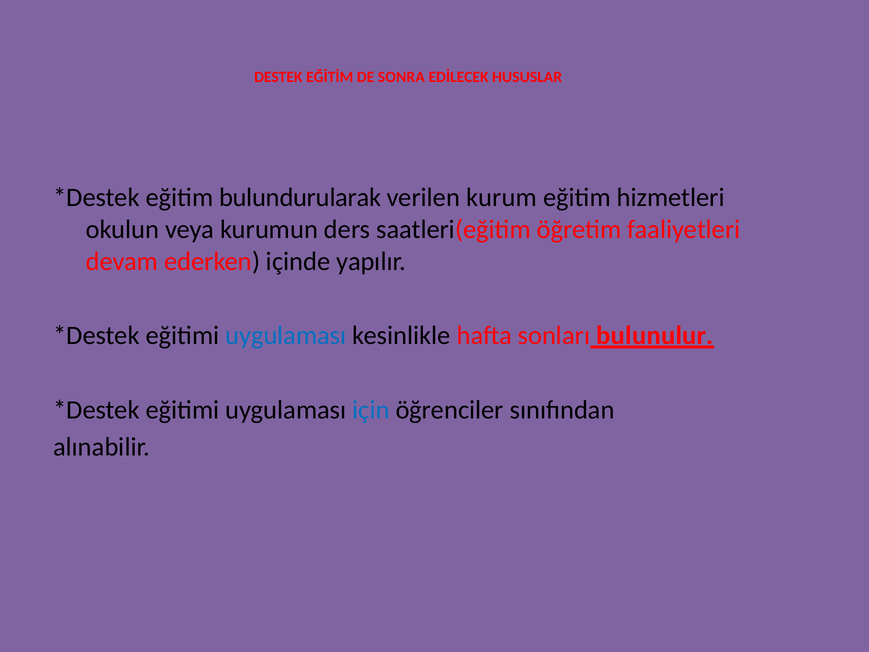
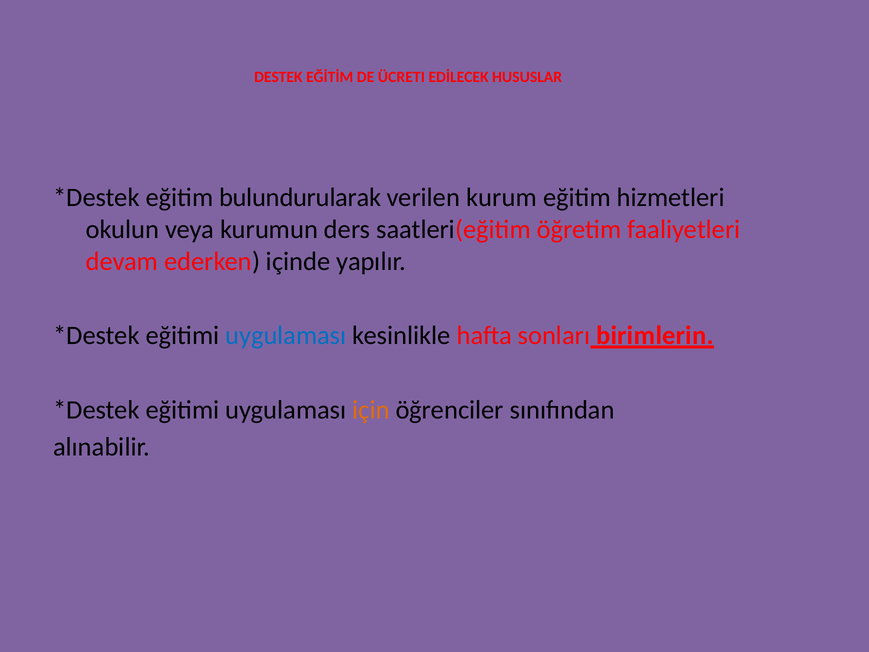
SONRA: SONRA -> ÜCRETI (401, 77)
bulunulur: bulunulur -> birimlerin (655, 335)
için colour: blue -> orange (371, 410)
